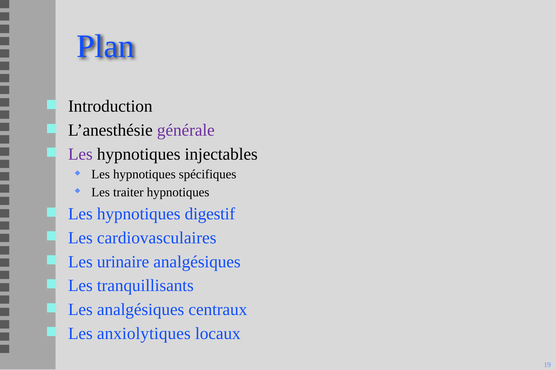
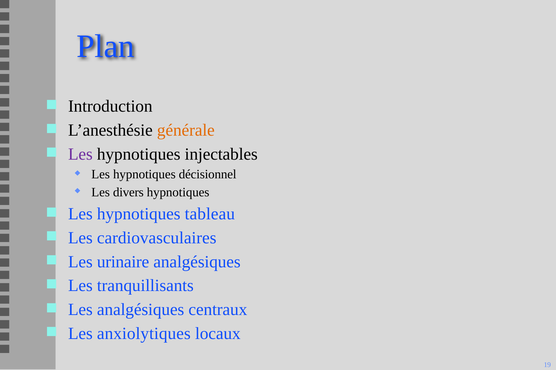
générale colour: purple -> orange (186, 130)
spécifiques: spécifiques -> décisionnel (208, 174)
traiter: traiter -> divers (128, 192)
digestif: digestif -> tableau (210, 214)
